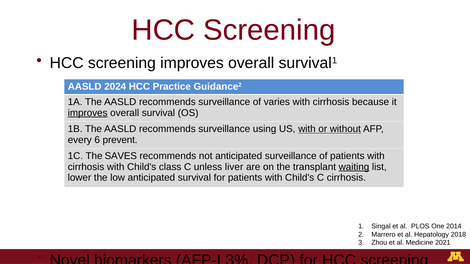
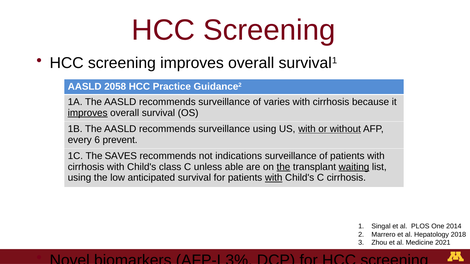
2024: 2024 -> 2058 (115, 87)
not anticipated: anticipated -> indications (239, 156)
liver: liver -> able (234, 167)
the underline: none -> present (283, 167)
lower: lower -> using (79, 178)
with underline: none -> present (274, 178)
